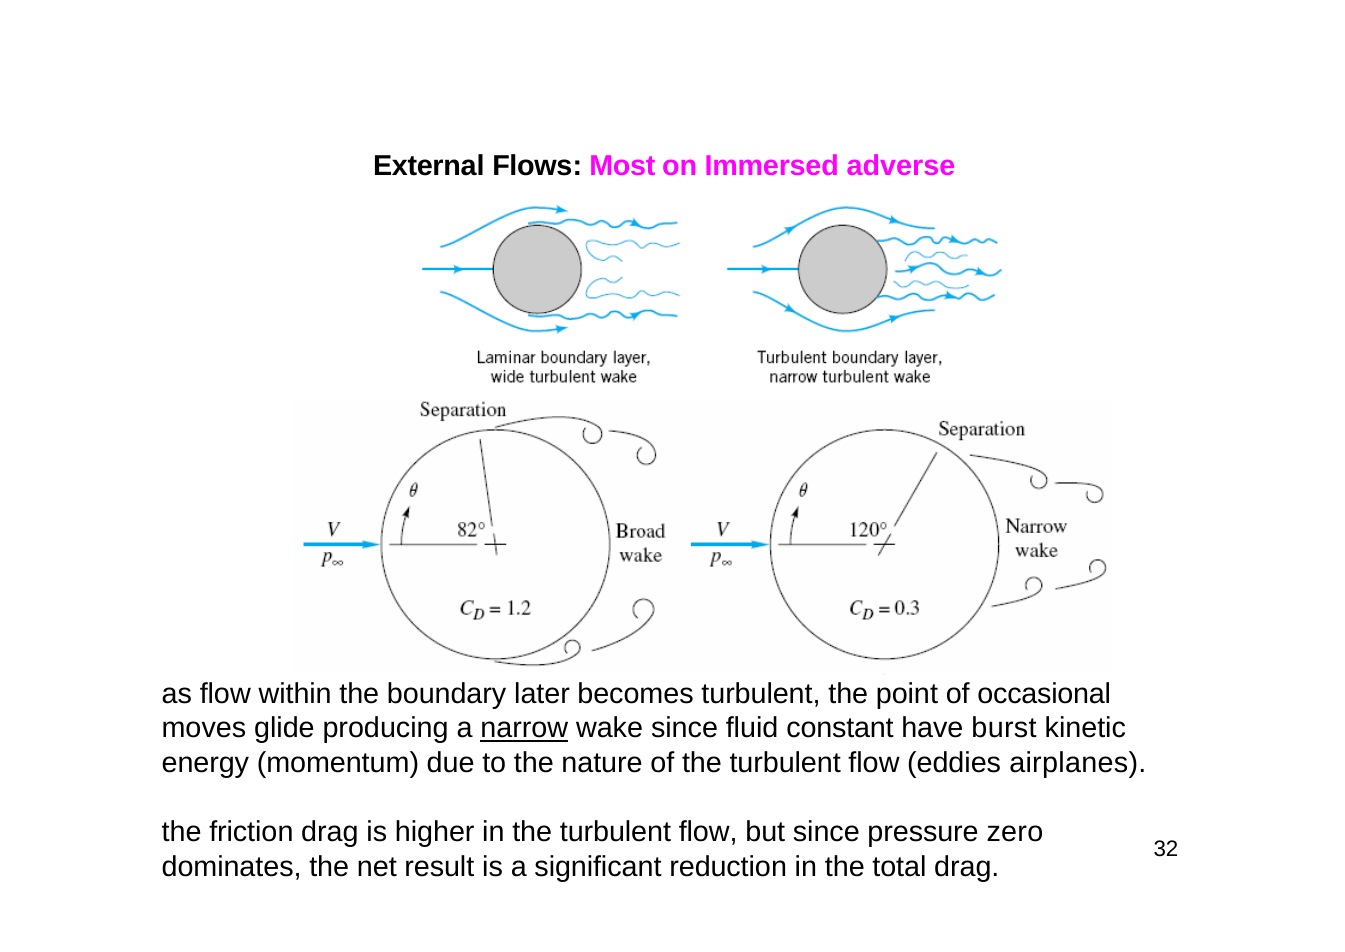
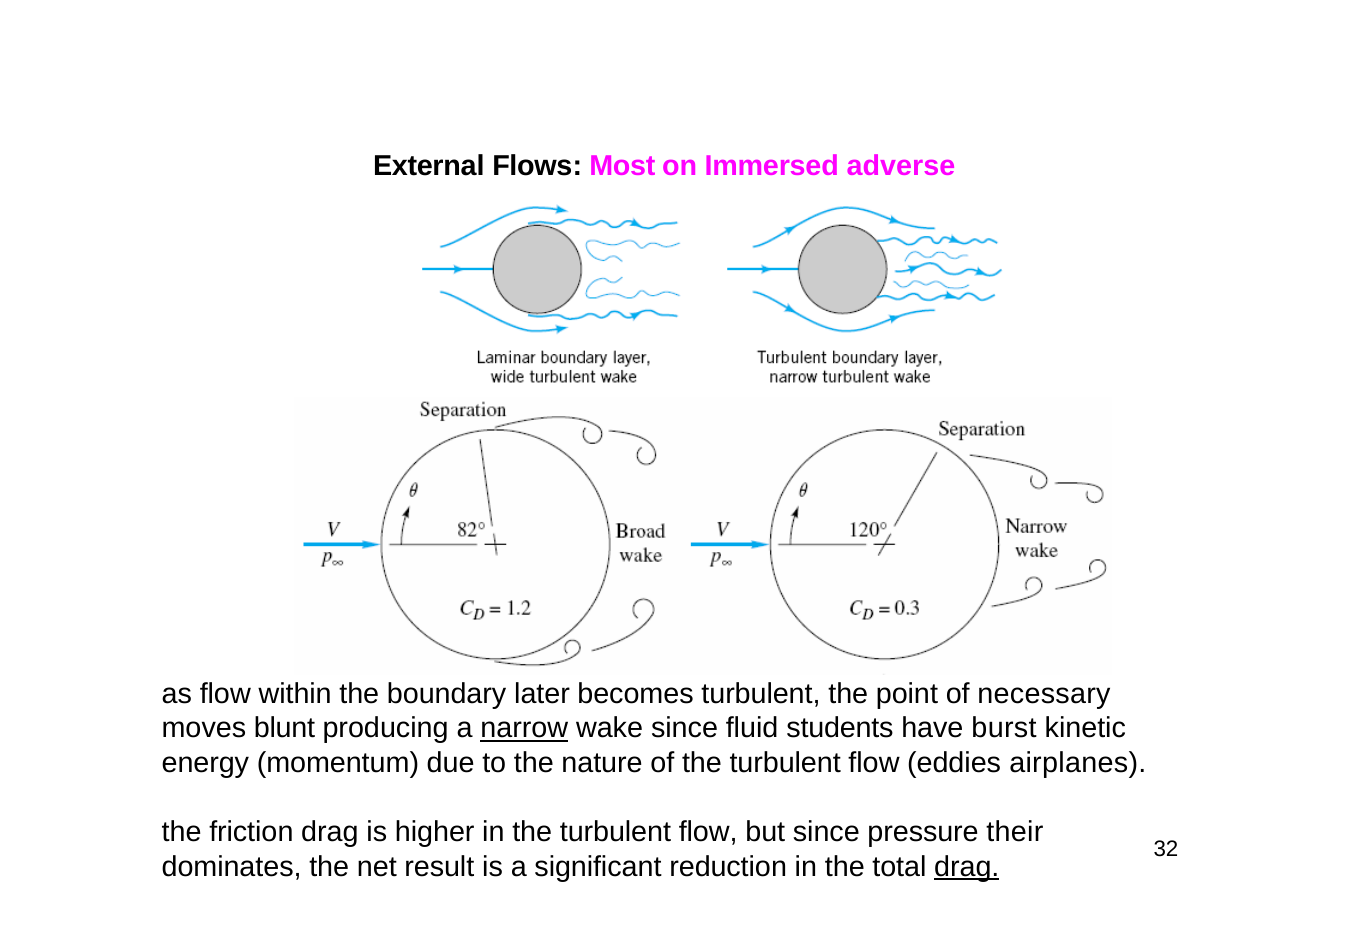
occasional: occasional -> necessary (1044, 694)
glide: glide -> blunt (285, 729)
constant: constant -> students (840, 729)
zero: zero -> their (1015, 832)
drag underline: none -> present (967, 867)
